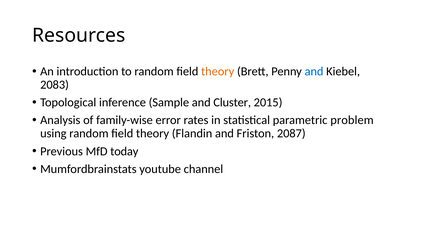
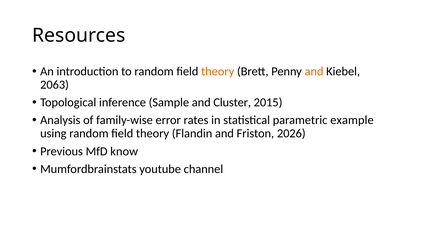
and colour: blue -> orange (314, 71)
2083: 2083 -> 2063 (55, 85)
problem: problem -> example (352, 120)
2087: 2087 -> 2026 (291, 134)
today: today -> know (124, 151)
